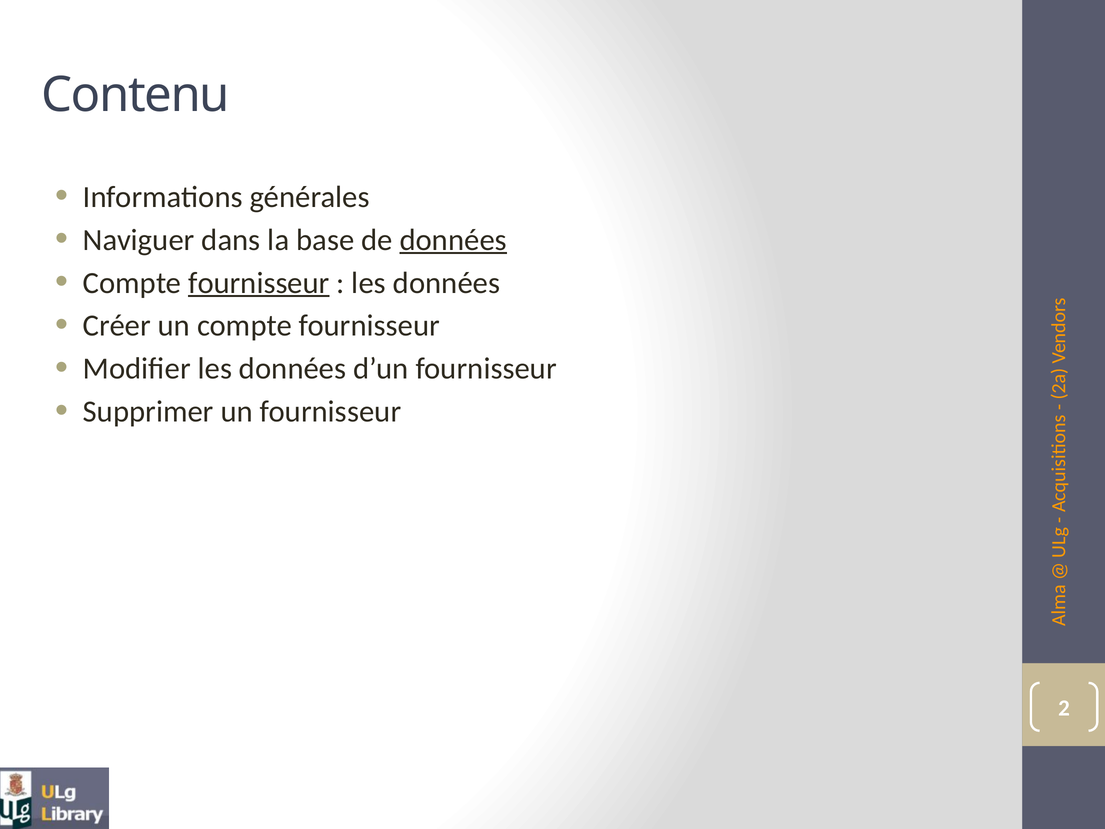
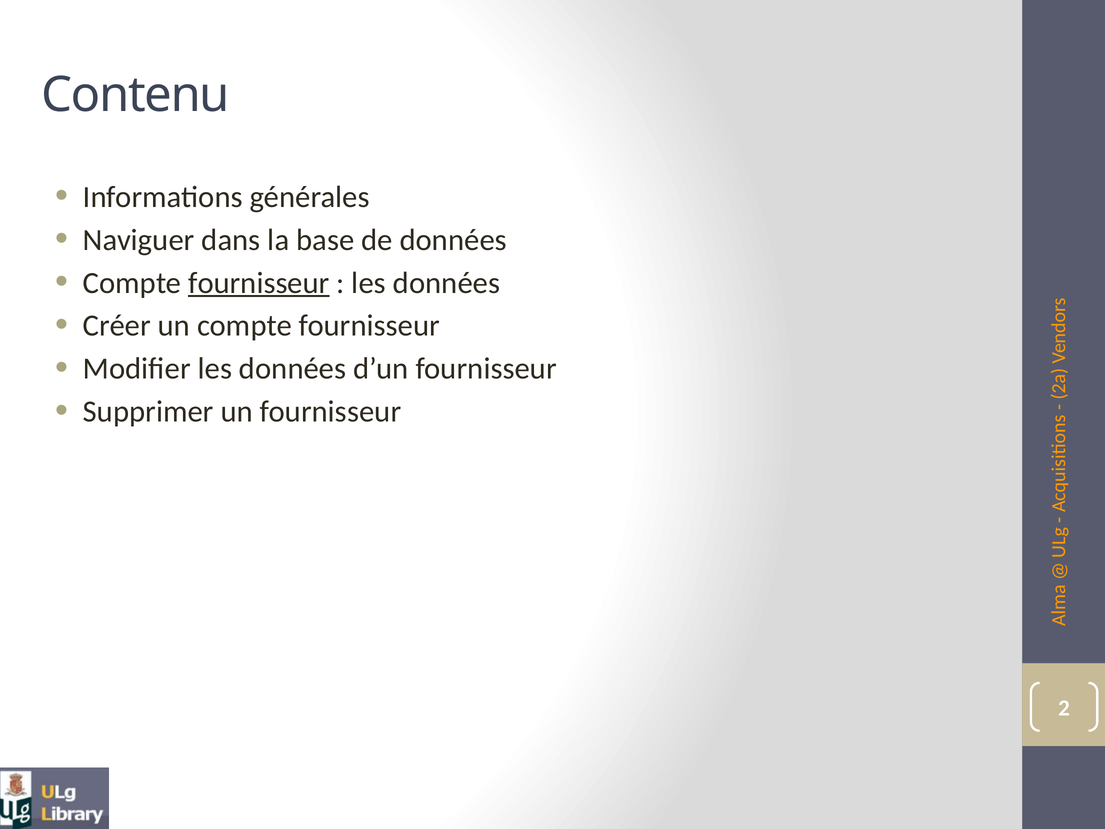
données underline: present -> none (453, 240)
